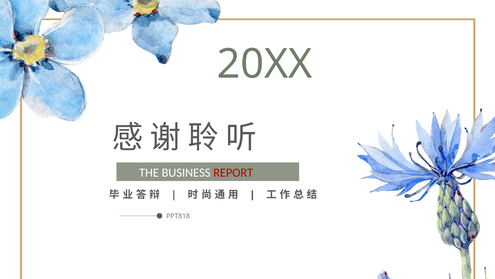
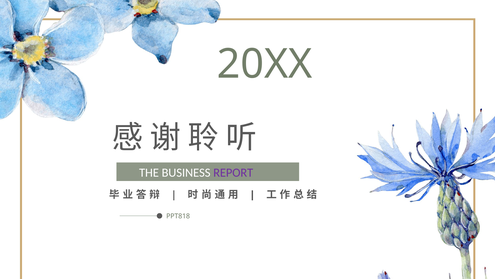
REPORT colour: red -> purple (233, 172)
